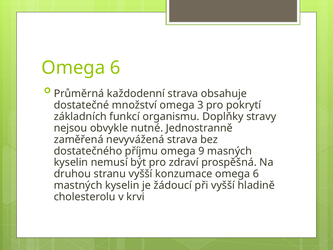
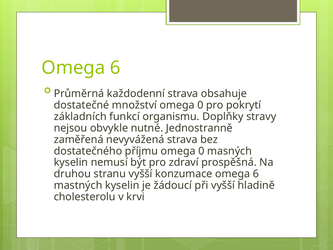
množství omega 3: 3 -> 0 (200, 105)
příjmu omega 9: 9 -> 0 (201, 151)
